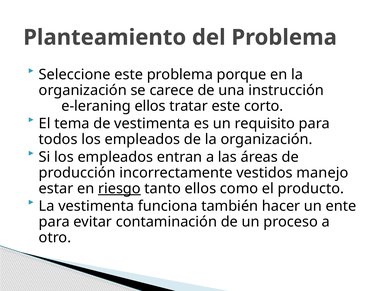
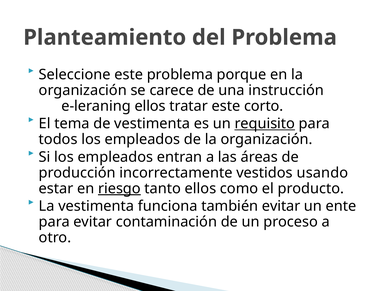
requisito underline: none -> present (265, 124)
manejo: manejo -> usando (322, 173)
también hacer: hacer -> evitar (281, 206)
